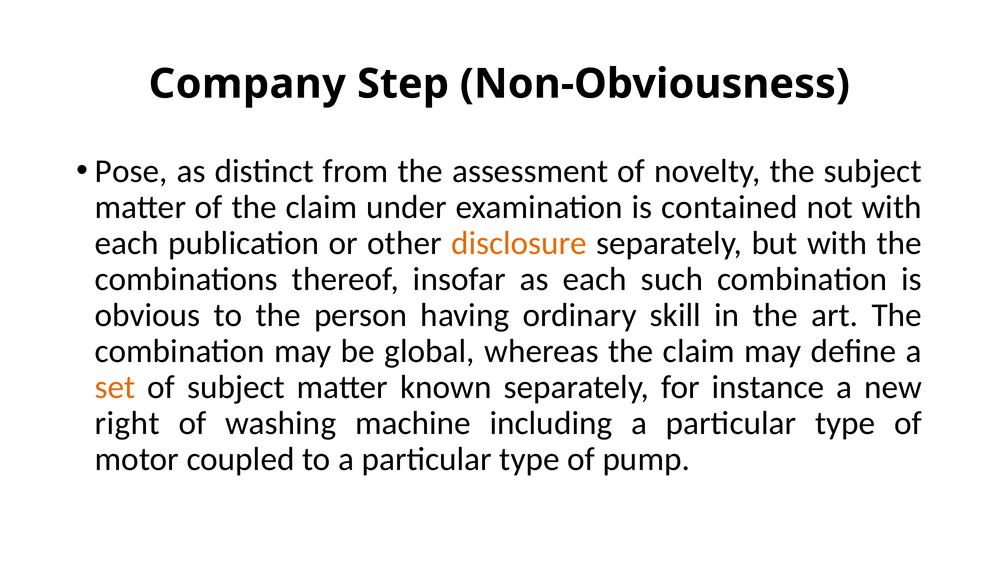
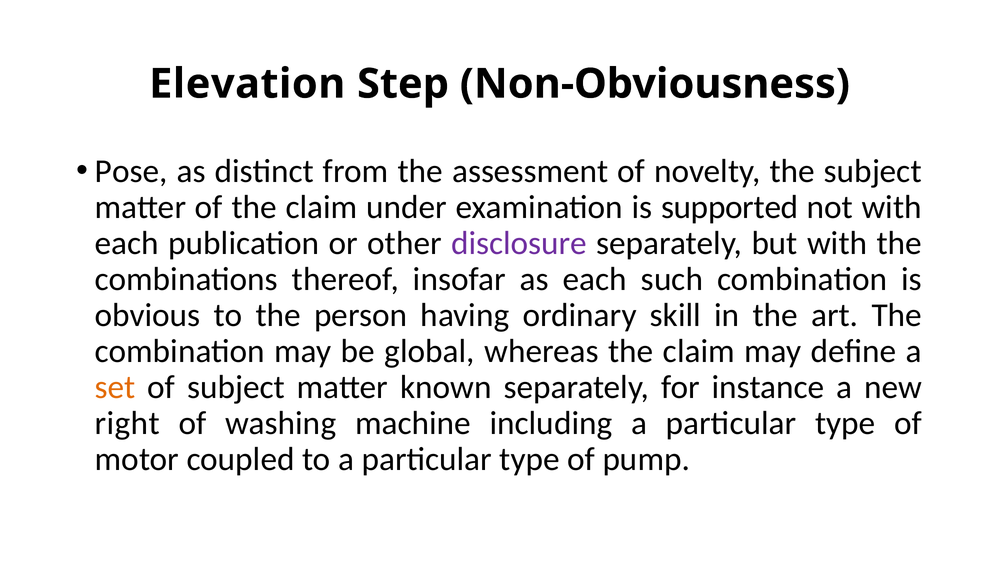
Company: Company -> Elevation (247, 84)
contained: contained -> supported (730, 207)
disclosure colour: orange -> purple (519, 243)
